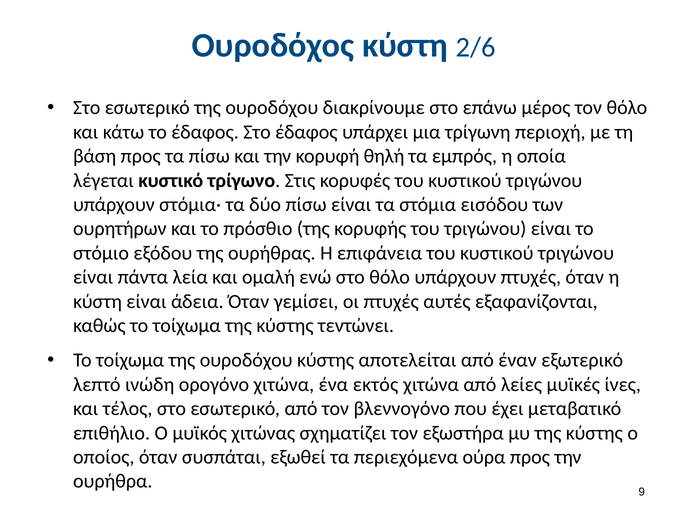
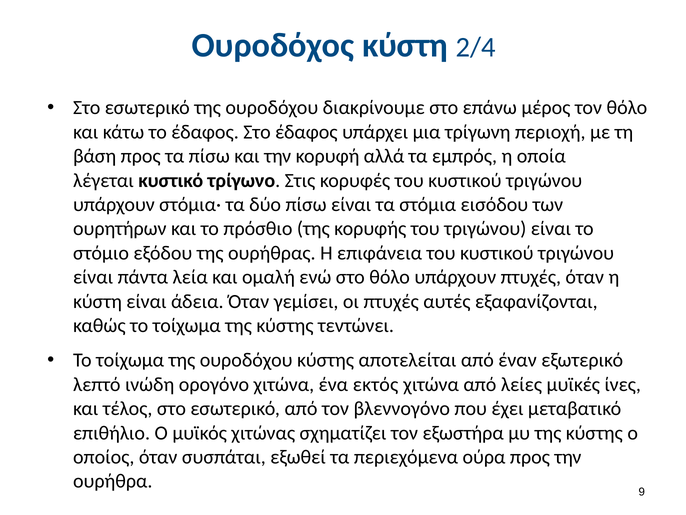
2/6: 2/6 -> 2/4 (476, 47)
θηλή: θηλή -> αλλά (384, 156)
